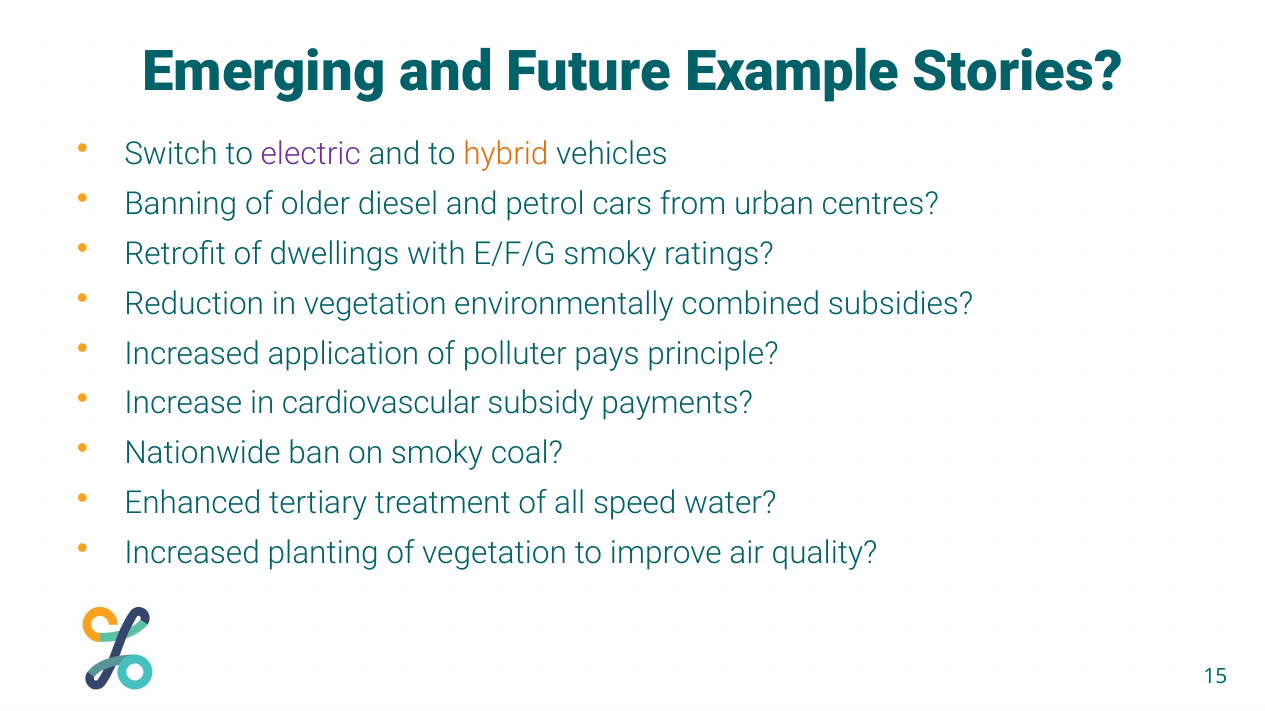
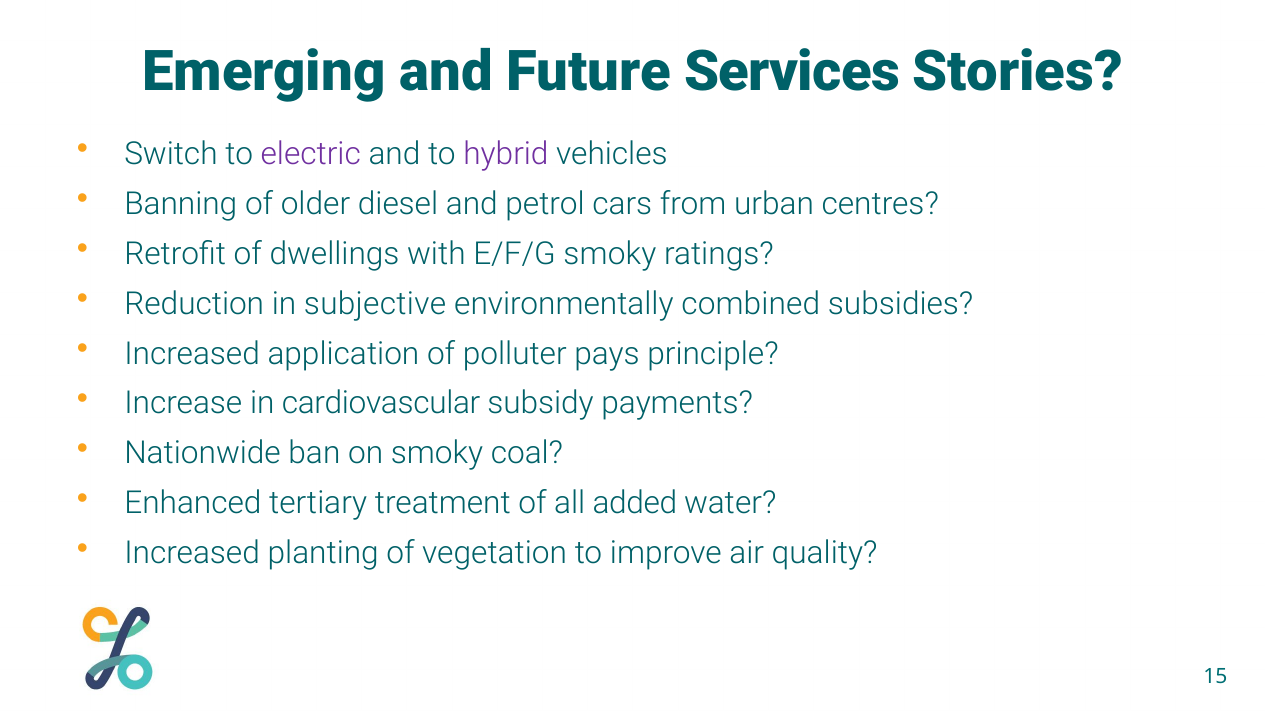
Example: Example -> Services (792, 72)
hybrid colour: orange -> purple (506, 154)
in vegetation: vegetation -> subjective (375, 304)
speed: speed -> added (635, 504)
